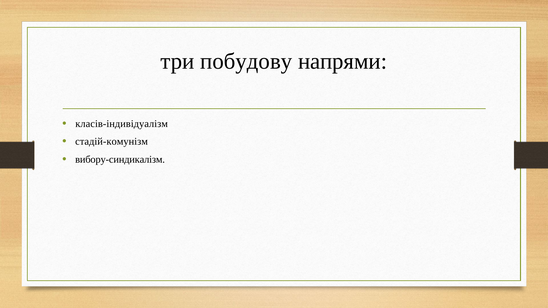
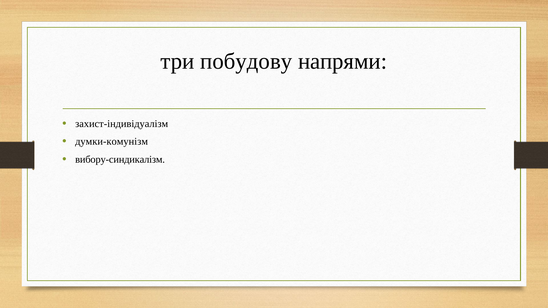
класів-індивідуалізм: класів-індивідуалізм -> захист-індивідуалізм (122, 124)
стадій-комунізм: стадій-комунізм -> думки-комунізм (112, 142)
